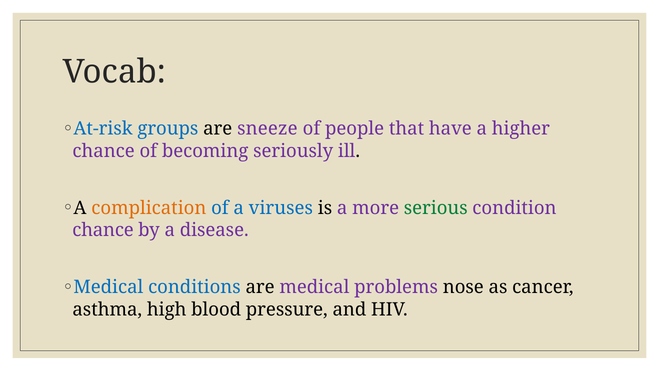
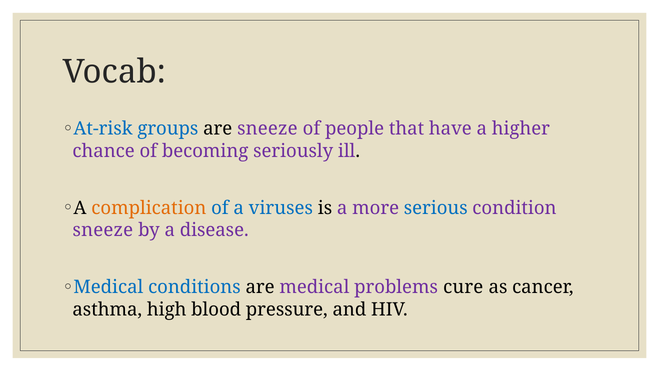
serious colour: green -> blue (436, 208)
chance: chance -> sneeze (103, 230)
nose: nose -> cure (463, 287)
